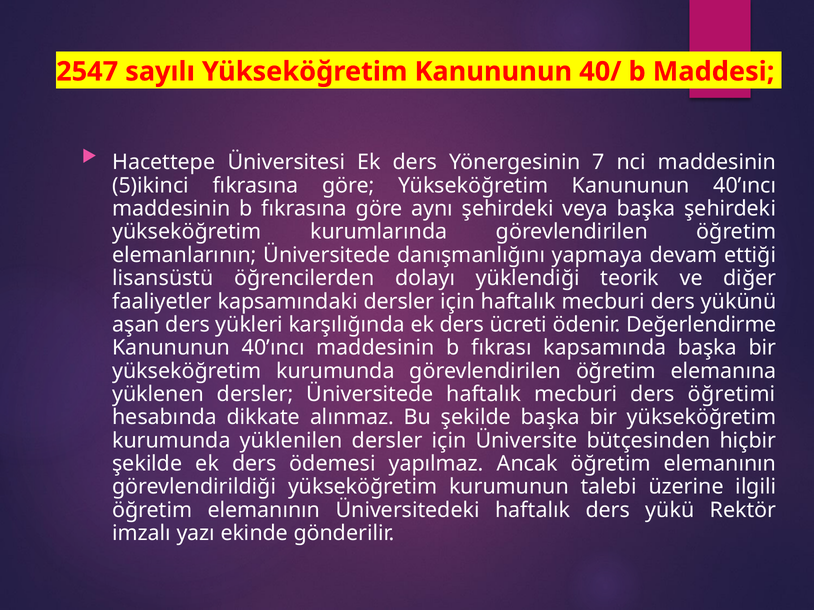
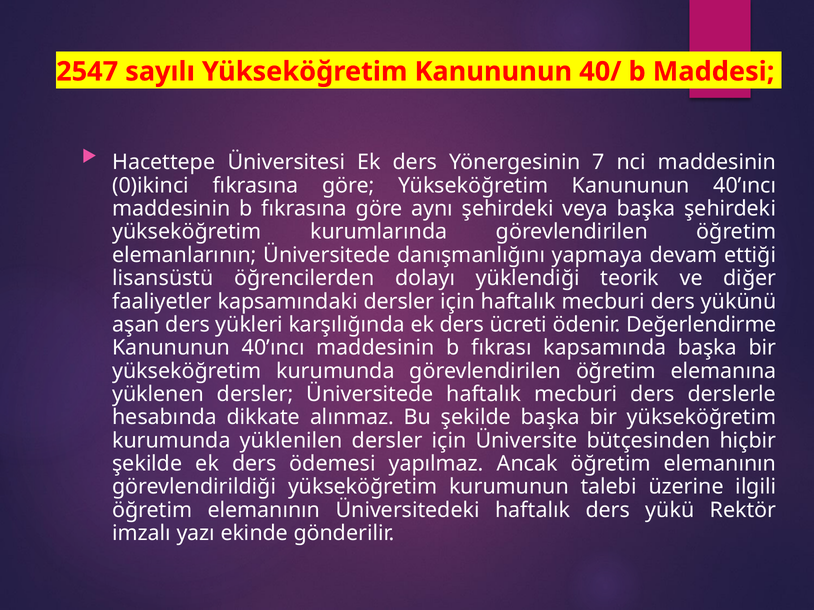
5)ikinci: 5)ikinci -> 0)ikinci (151, 186)
öğretimi: öğretimi -> derslerle (732, 394)
